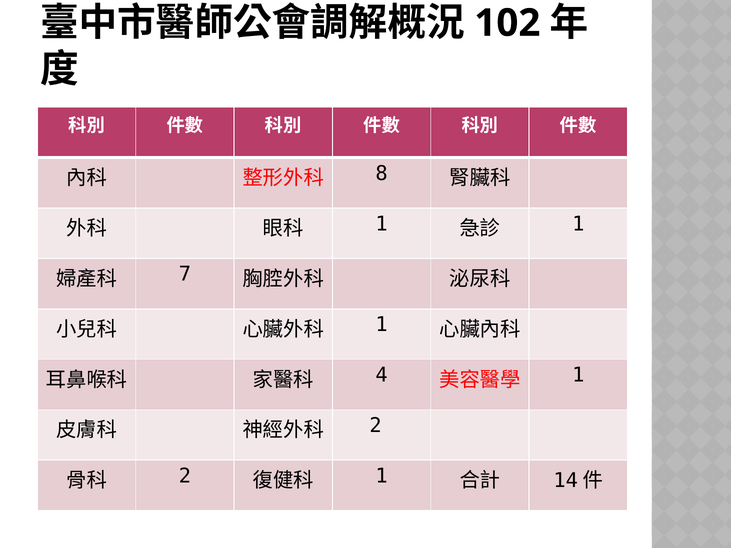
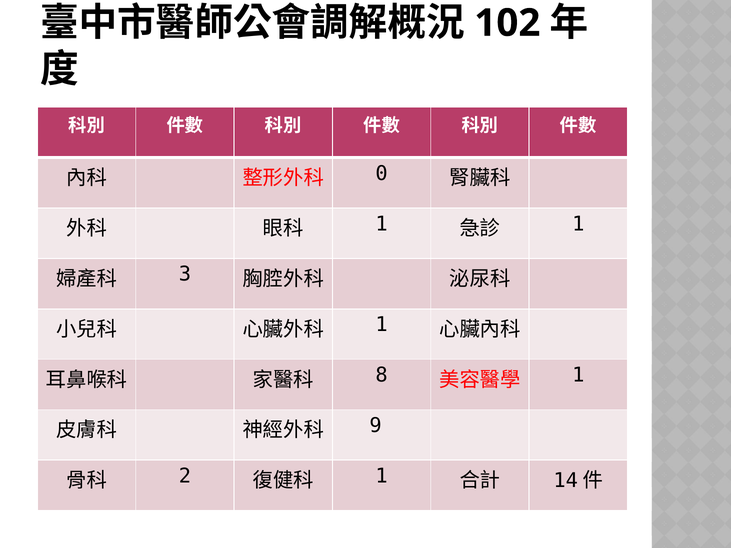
8: 8 -> 0 (382, 173)
7: 7 -> 3 (185, 274)
4: 4 -> 8 (382, 375)
2: 2 -> 9 (376, 426)
